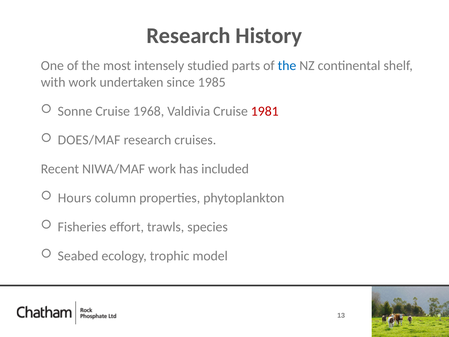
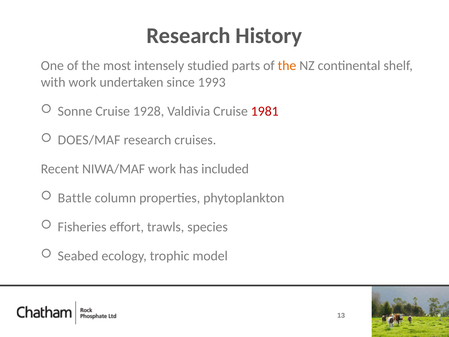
the colour: blue -> orange (287, 66)
1985: 1985 -> 1993 (212, 82)
1968: 1968 -> 1928 (149, 111)
Hours: Hours -> Battle (75, 198)
